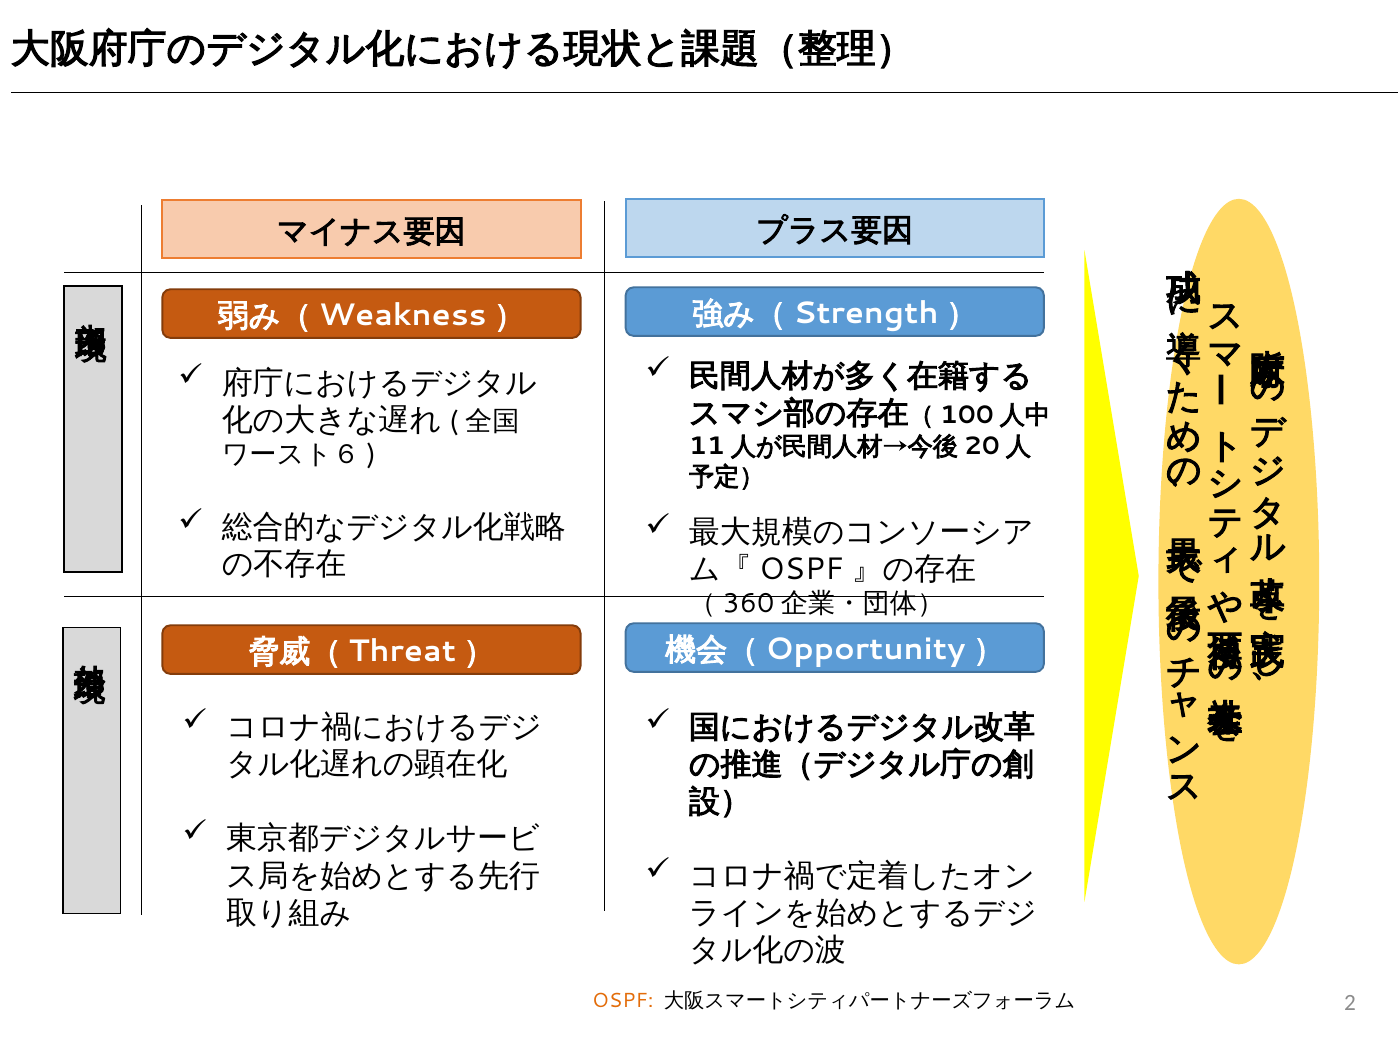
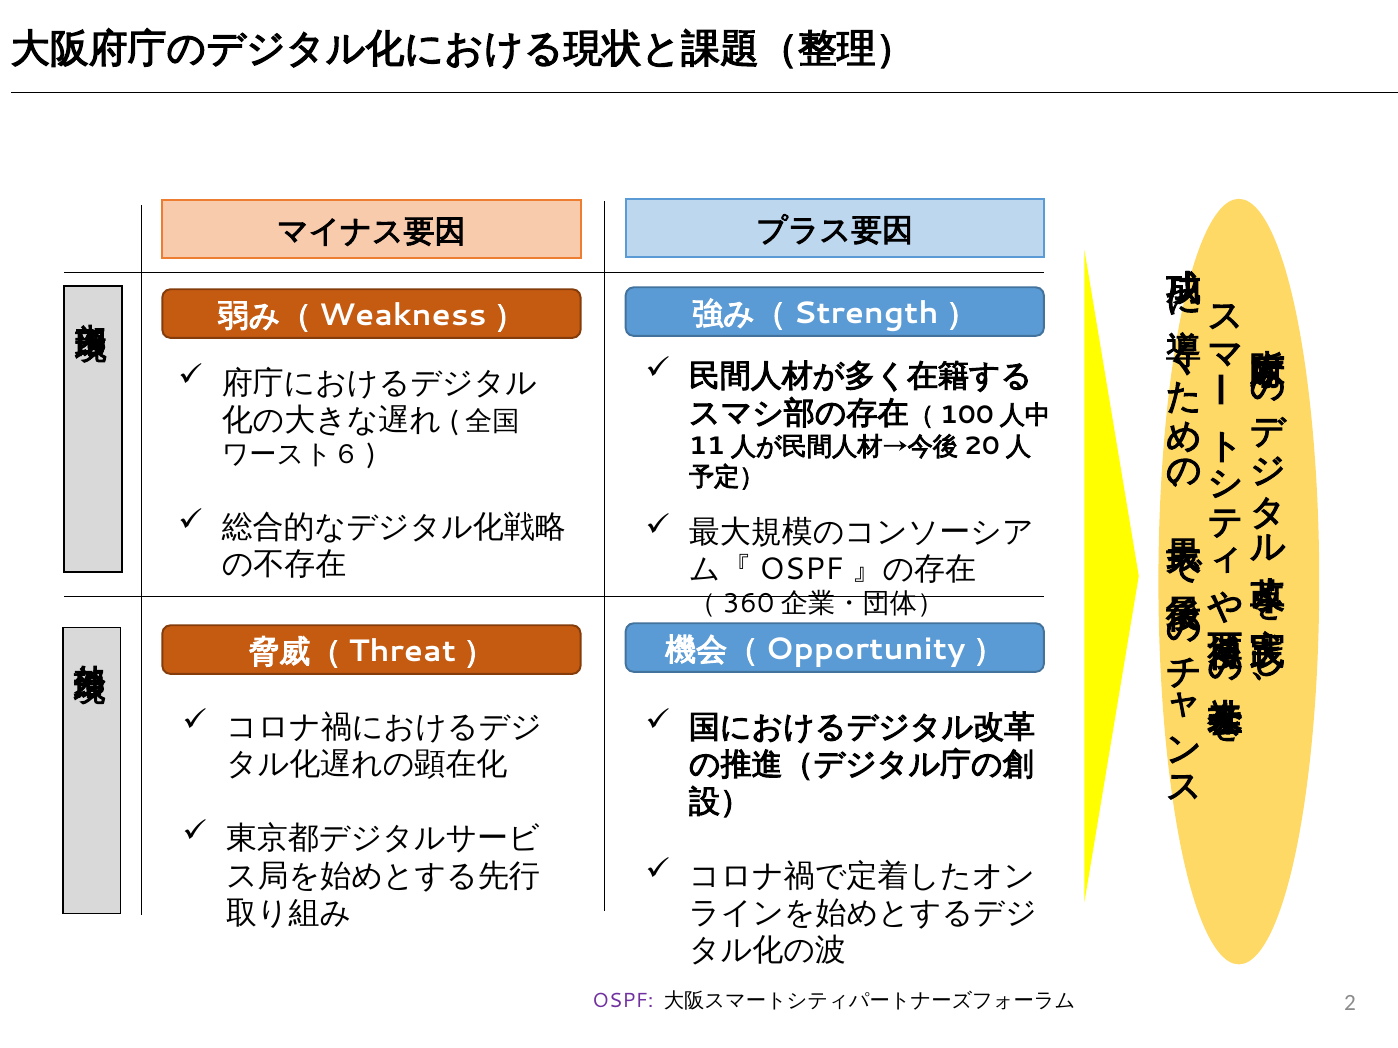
OSPF colour: orange -> purple (623, 1002)
